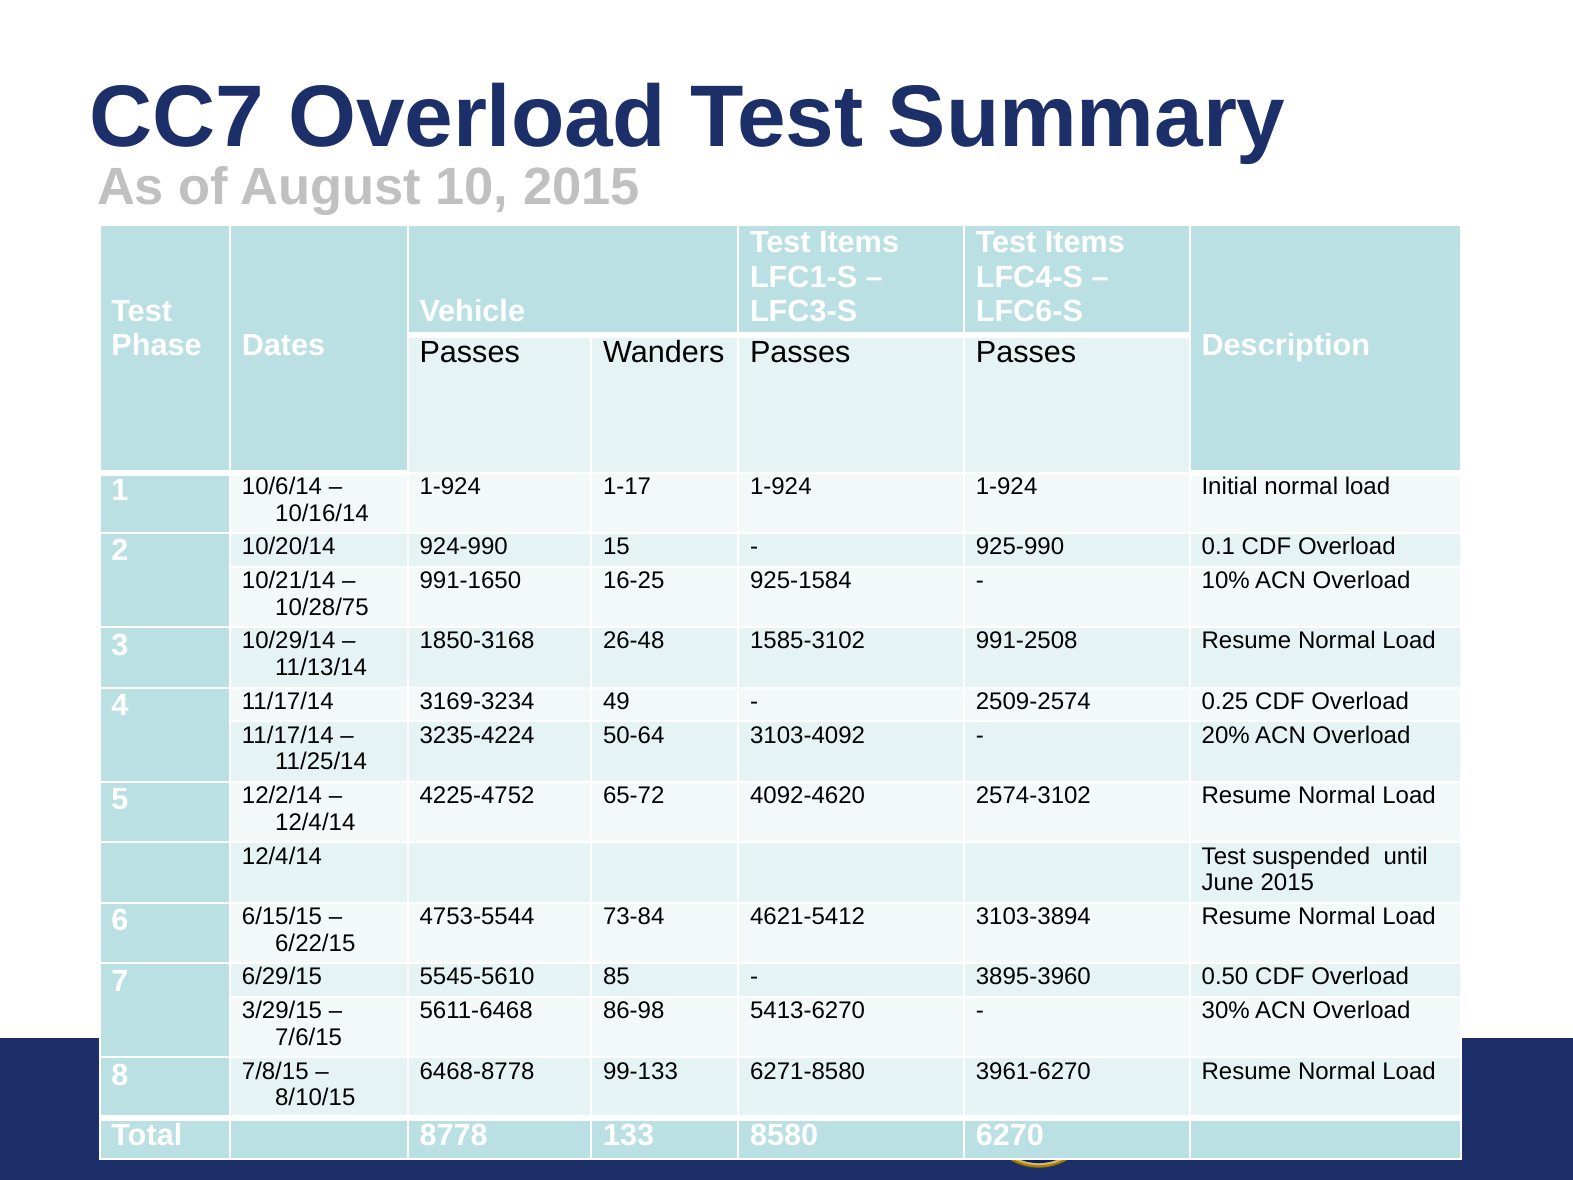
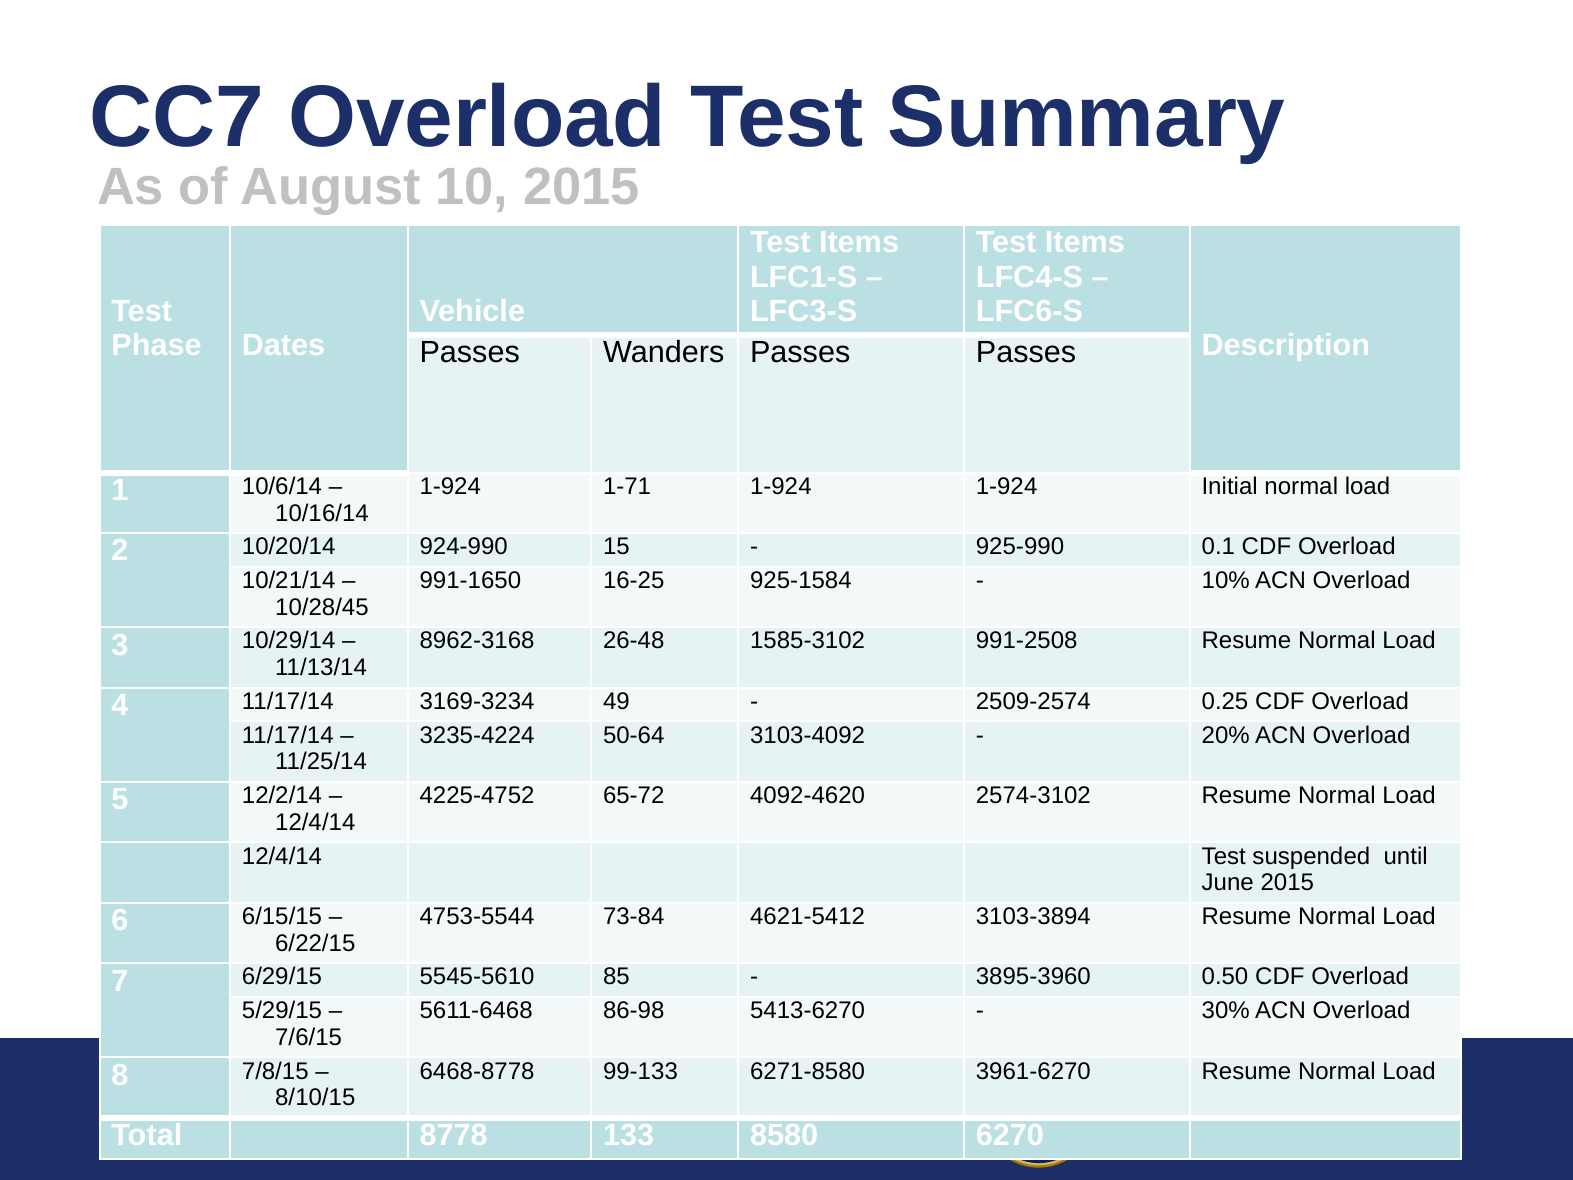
1-17: 1-17 -> 1-71 (627, 486)
10/28/75: 10/28/75 -> 10/28/45 (322, 607)
1850-3168: 1850-3168 -> 8962-3168 (477, 641)
3/29/15: 3/29/15 -> 5/29/15 (282, 1010)
